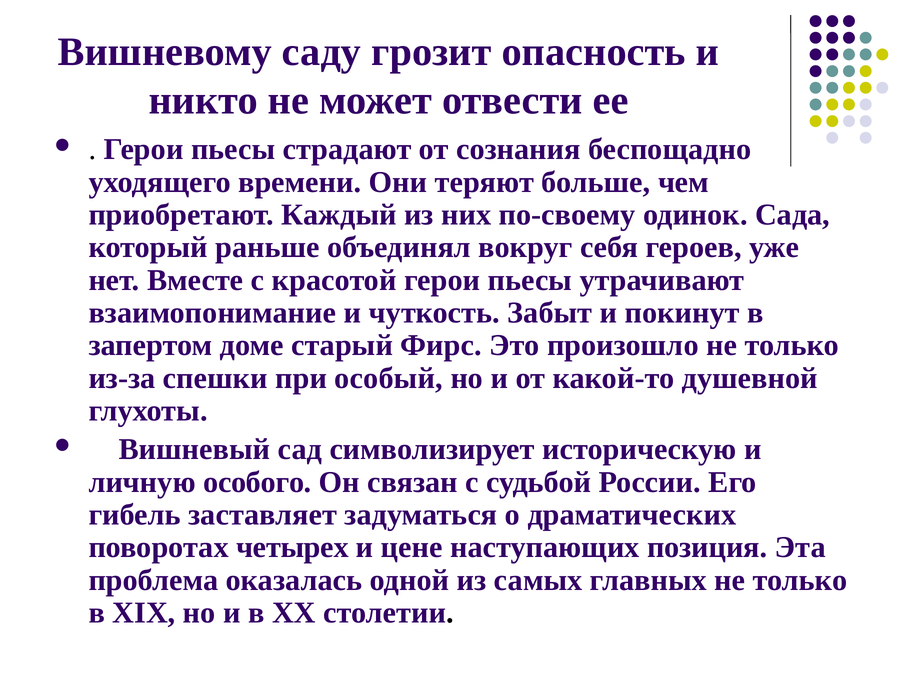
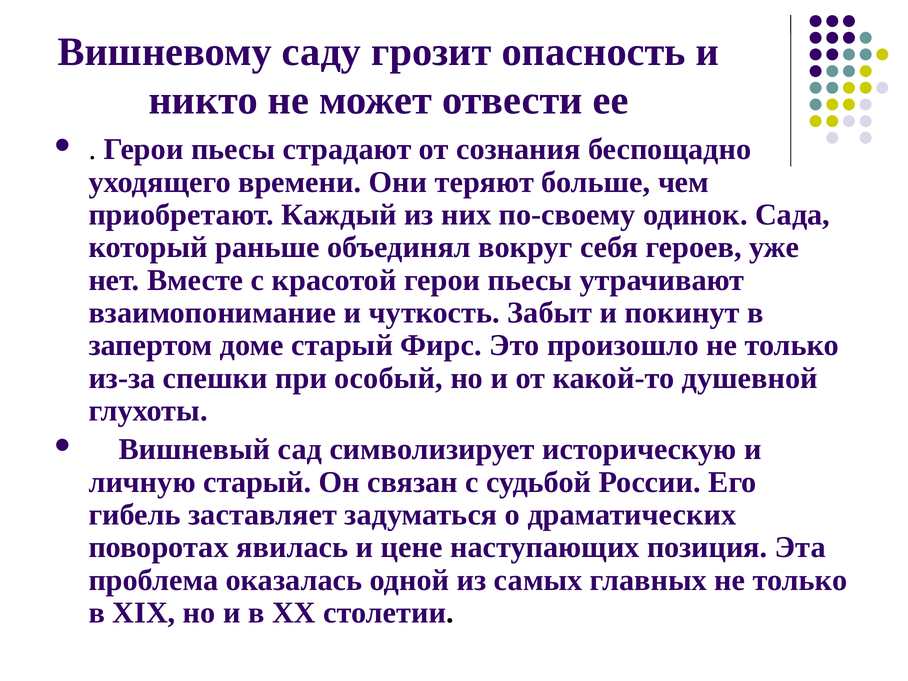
личную особого: особого -> старый (257, 482)
четырех: четырех -> явилась (292, 547)
